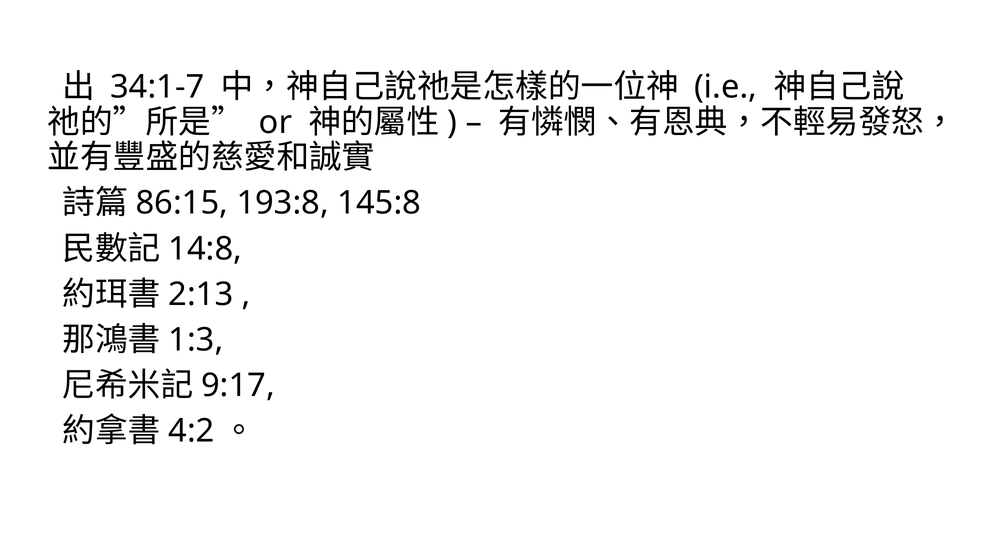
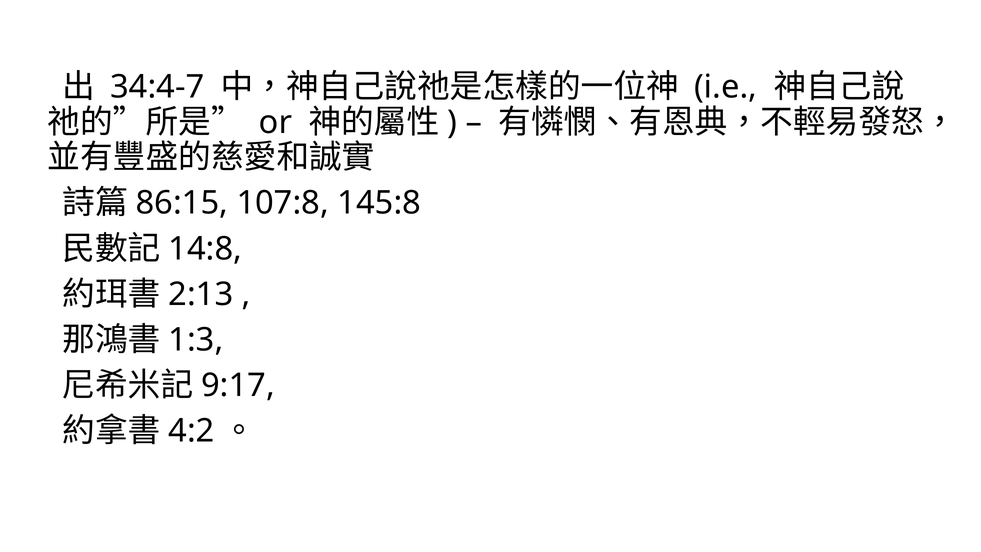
34:1-7: 34:1-7 -> 34:4-7 (157, 87)
193:8: 193:8 -> 107:8 (283, 203)
